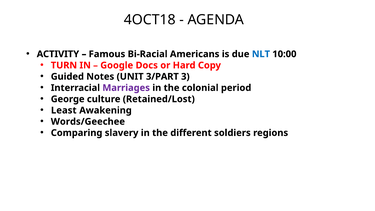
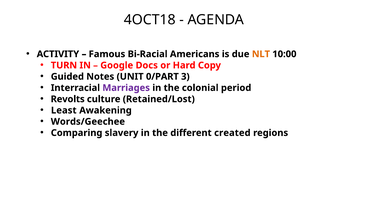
NLT colour: blue -> orange (261, 54)
3/PART: 3/PART -> 0/PART (162, 77)
George: George -> Revolts (68, 99)
soldiers: soldiers -> created (232, 133)
